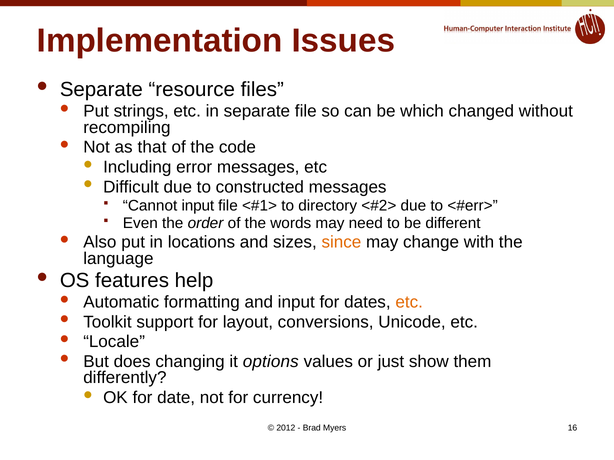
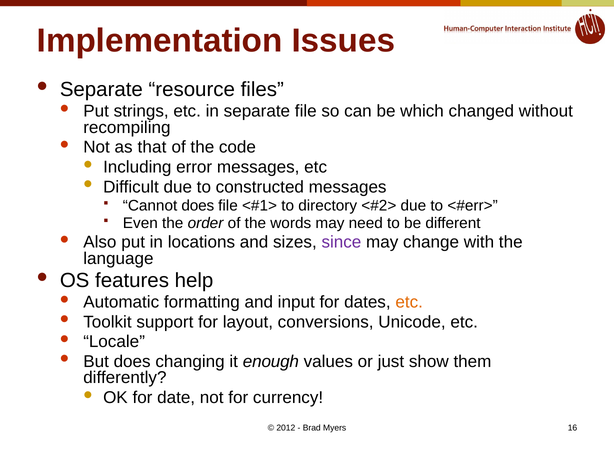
Cannot input: input -> does (198, 206)
since colour: orange -> purple (341, 243)
options: options -> enough (271, 362)
